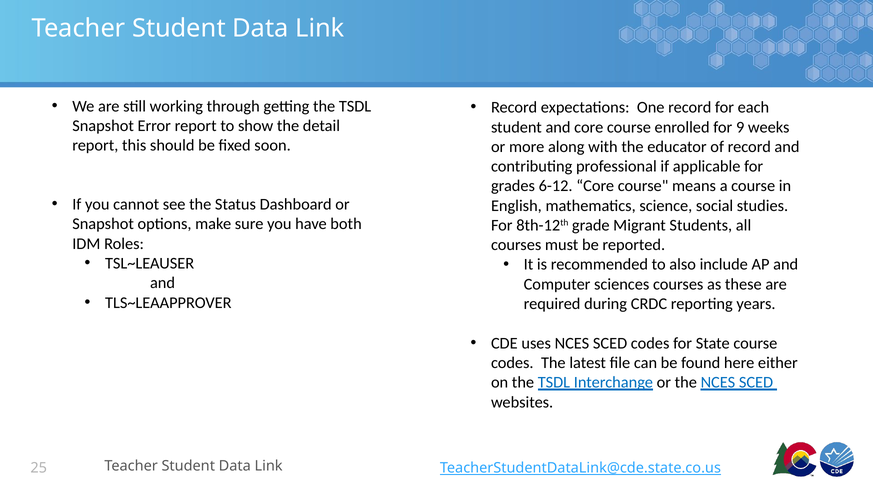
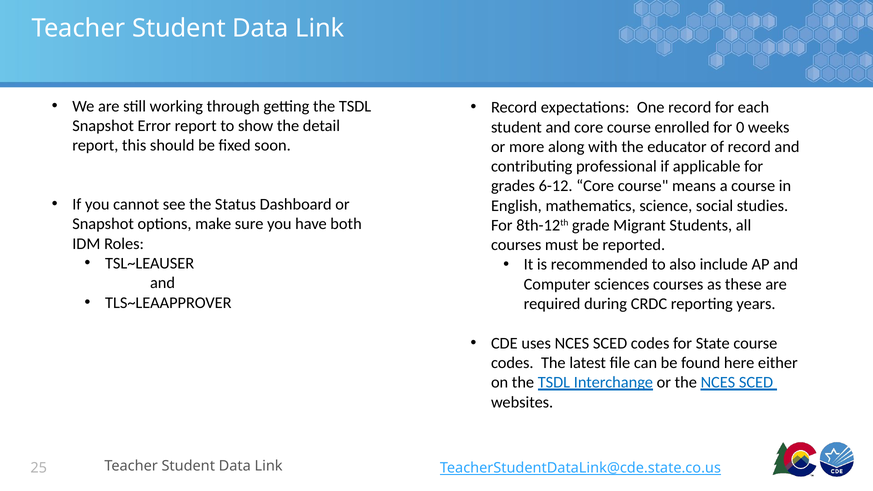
9: 9 -> 0 (740, 127)
